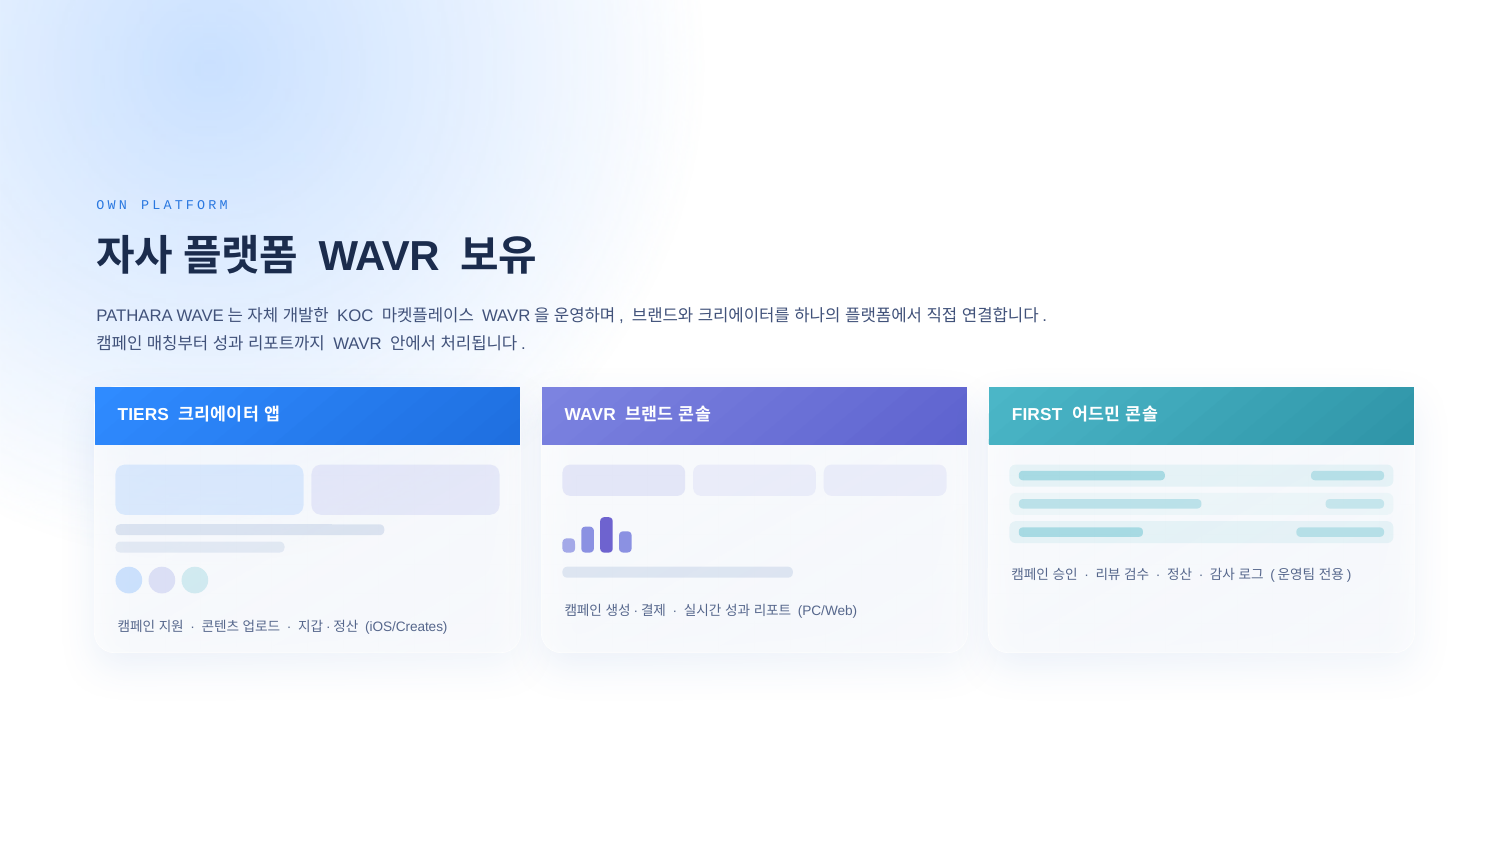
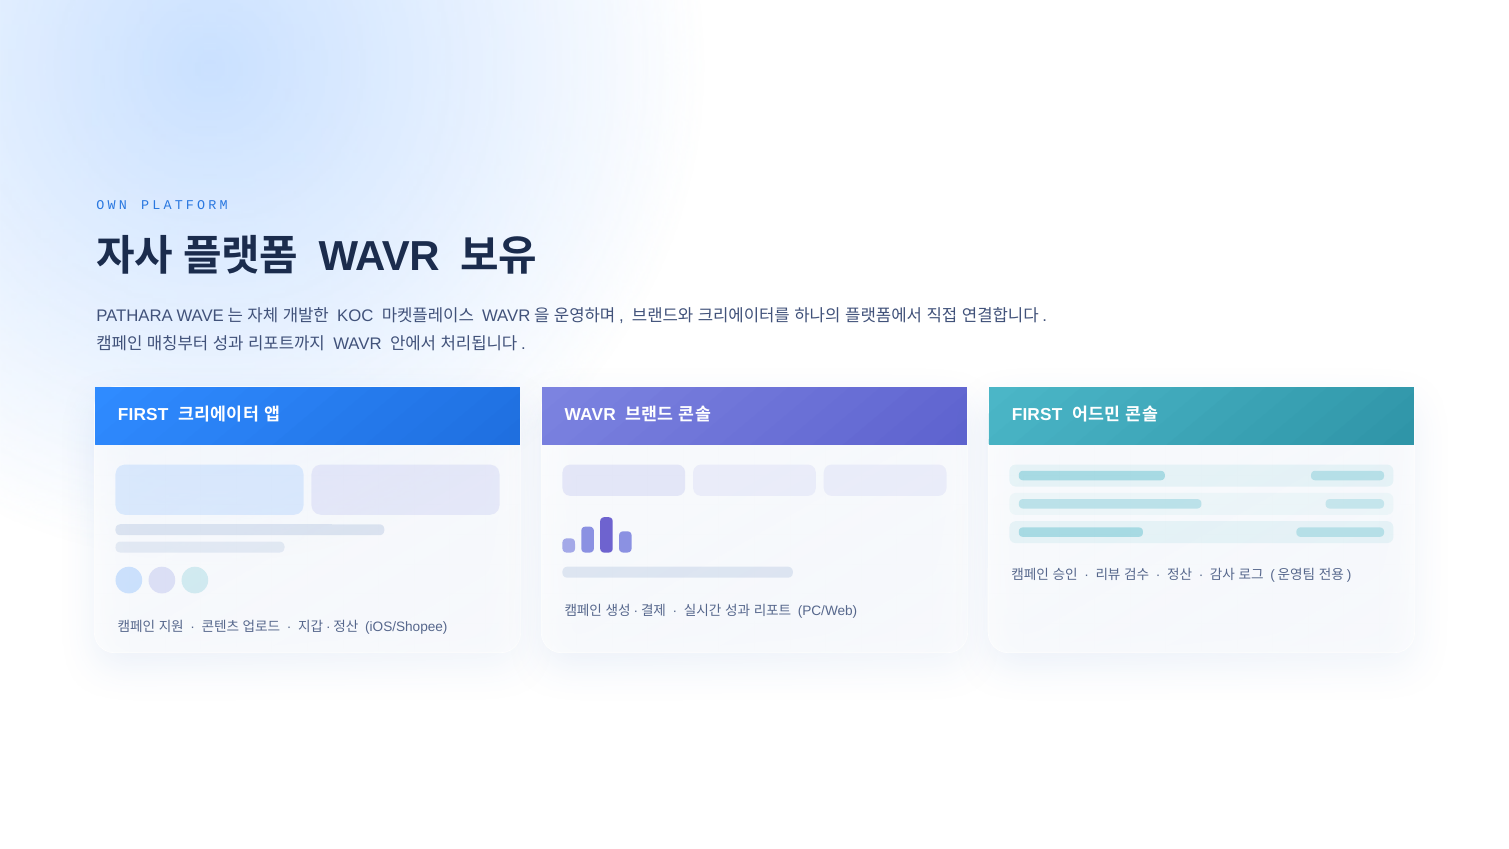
TIERS: TIERS -> FIRST (143, 415)
iOS/Creates: iOS/Creates -> iOS/Shopee (406, 627)
